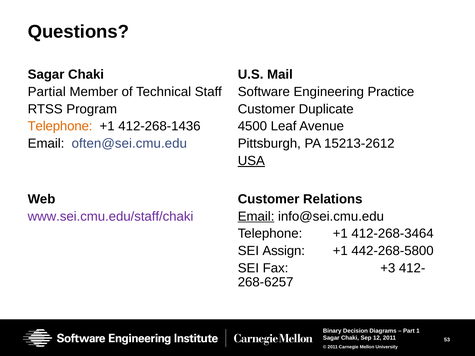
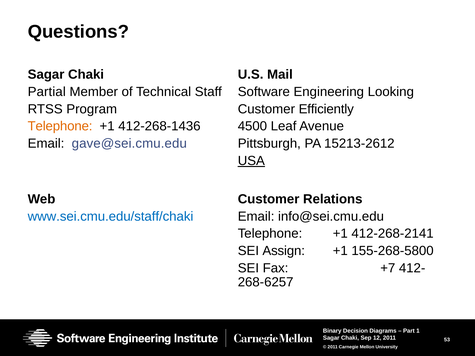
Practice: Practice -> Looking (391, 92)
Duplicate: Duplicate -> Efficiently (326, 109)
often@sei.cmu.edu: often@sei.cmu.edu -> gave@sei.cmu.edu (129, 144)
www.sei.cmu.edu/staff/chaki colour: purple -> blue (111, 216)
Email underline: present -> none (256, 216)
412-268-3464: 412-268-3464 -> 412-268-2141 (393, 234)
442-268-5800: 442-268-5800 -> 155-268-5800 (393, 251)
+3: +3 -> +7 (388, 268)
